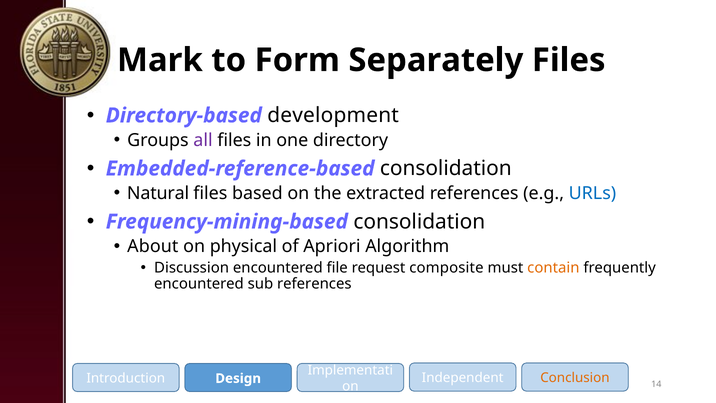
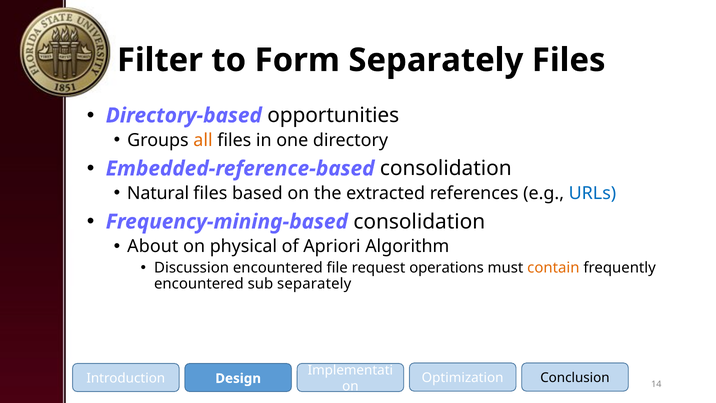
Mark: Mark -> Filter (160, 60)
development: development -> opportunities (333, 115)
all colour: purple -> orange (203, 140)
composite: composite -> operations (447, 268)
sub references: references -> separately (314, 284)
Conclusion colour: orange -> black (575, 378)
Independent: Independent -> Optimization (463, 378)
